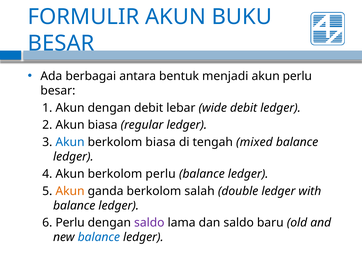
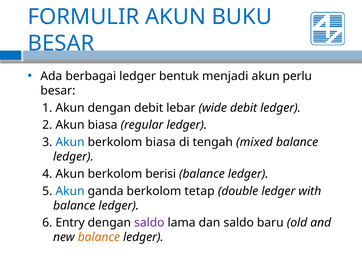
berbagai antara: antara -> ledger (138, 76)
berkolom perlu: perlu -> berisi (161, 174)
Akun colour: orange -> blue (70, 191)
salah: salah -> tetap (200, 191)
6 Perlu: Perlu -> Entry (70, 223)
balance colour: blue -> orange (99, 238)
